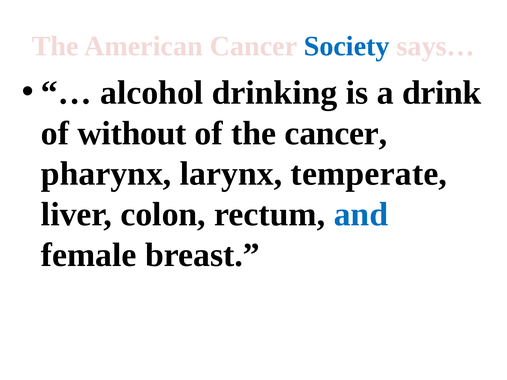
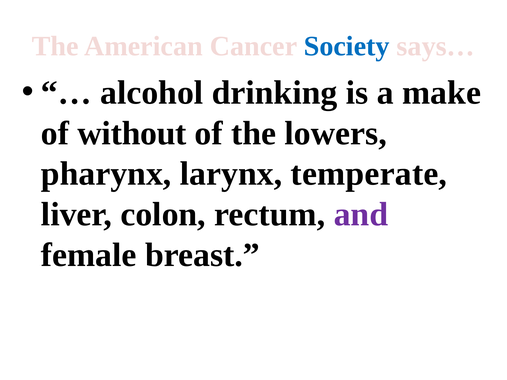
drink: drink -> make (442, 93)
the cancer: cancer -> lowers (336, 133)
and colour: blue -> purple (361, 214)
